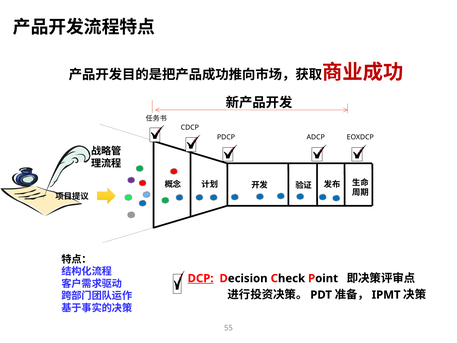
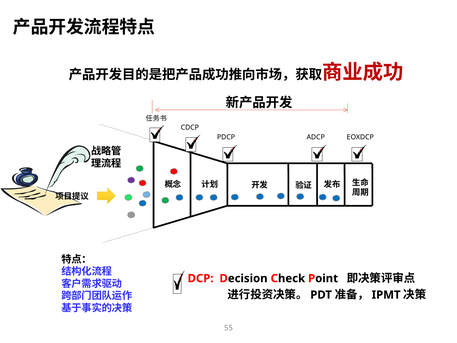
DCP underline: present -> none (201, 278)
